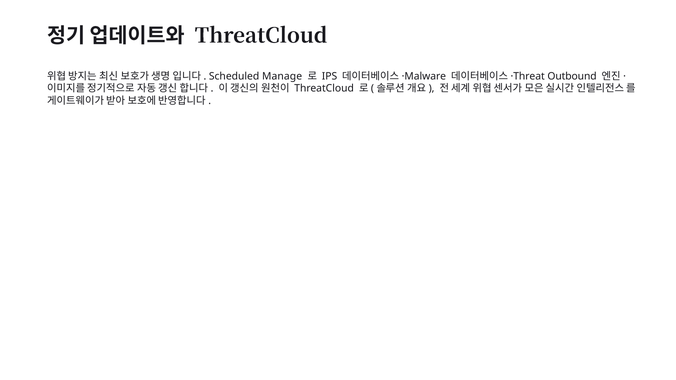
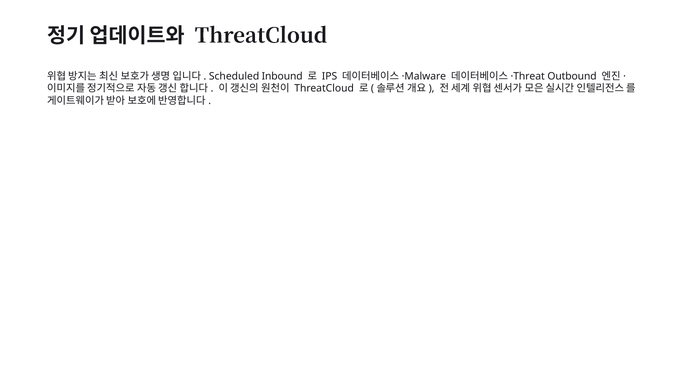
Manage: Manage -> Inbound (282, 76)
